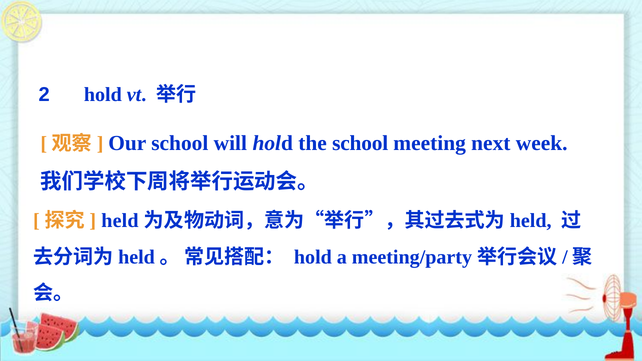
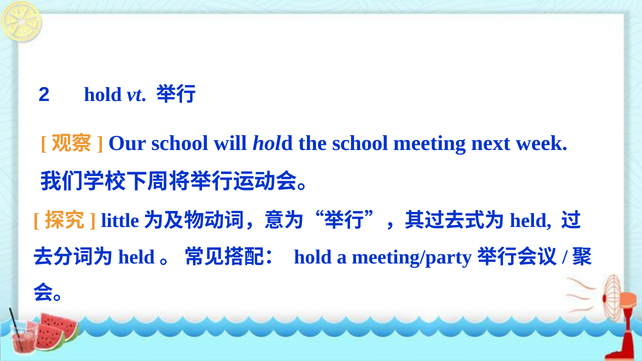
held: held -> little (120, 221)
